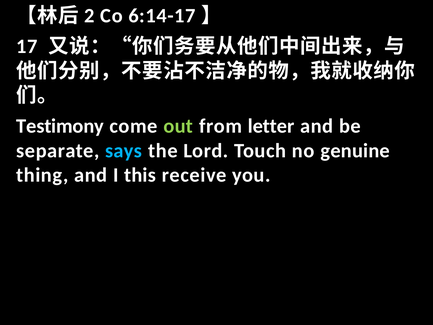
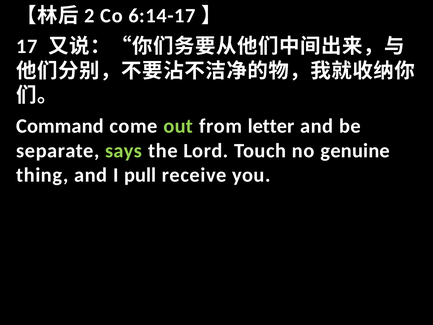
Testimony: Testimony -> Command (60, 126)
says colour: light blue -> light green (124, 151)
this: this -> pull (140, 175)
